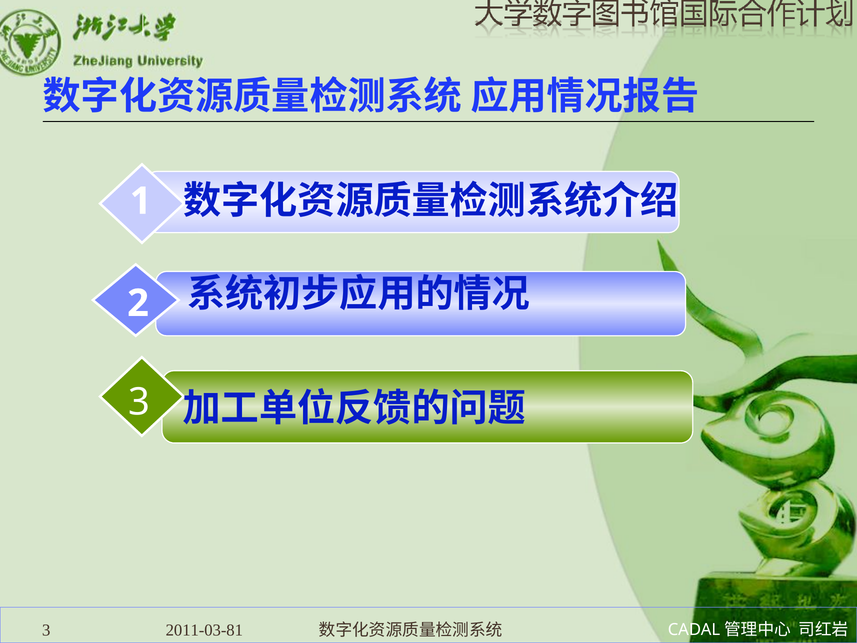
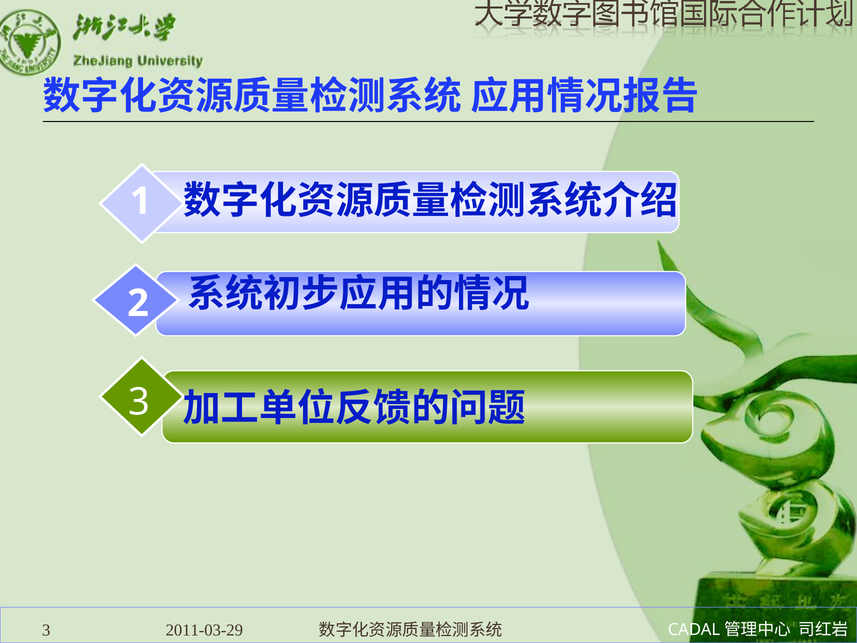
2011-03-81: 2011-03-81 -> 2011-03-29 (204, 630)
